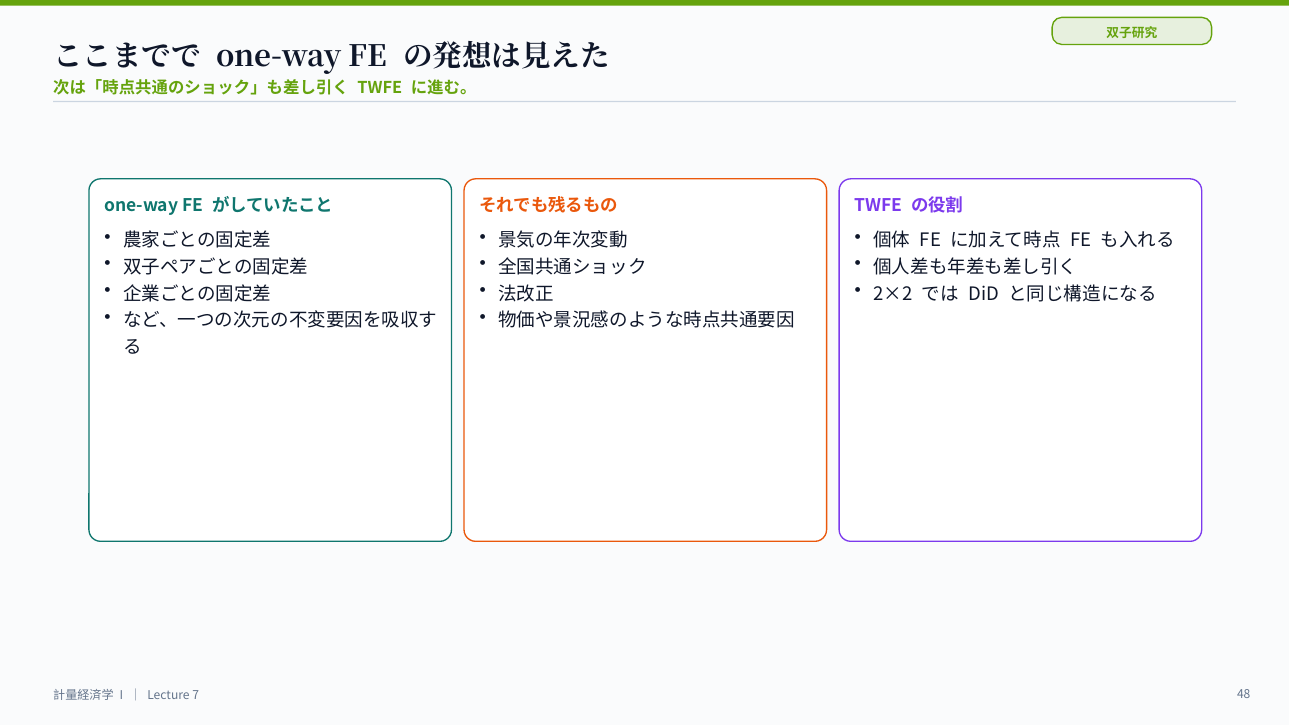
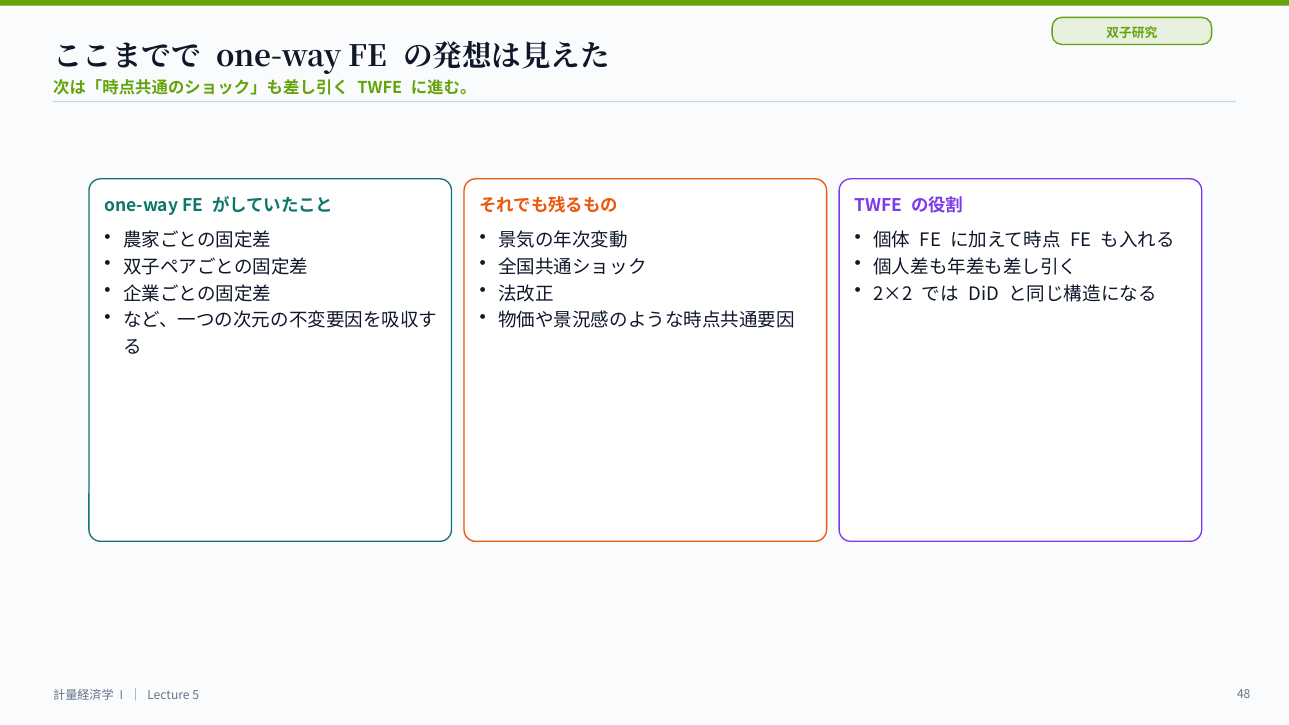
7: 7 -> 5 (196, 696)
